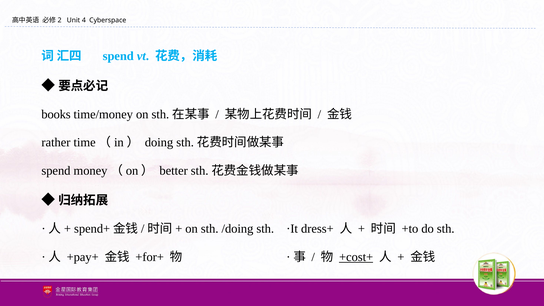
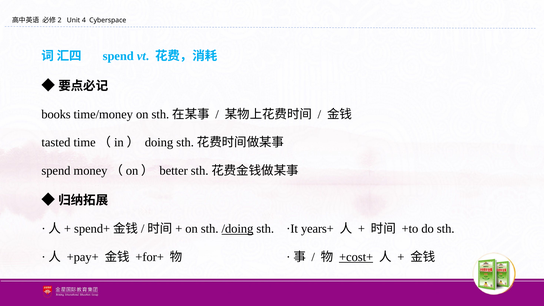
rather: rather -> tasted (56, 143)
/doing underline: none -> present (237, 229)
dress+: dress+ -> years+ (317, 229)
